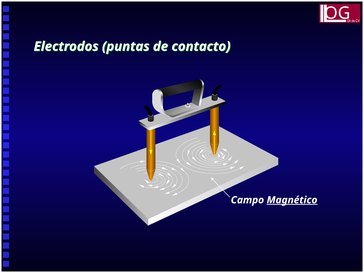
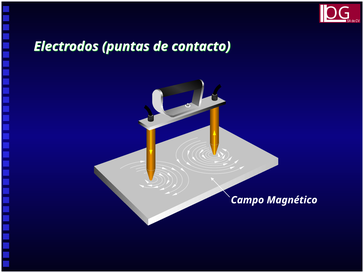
Magnético underline: present -> none (292, 200)
